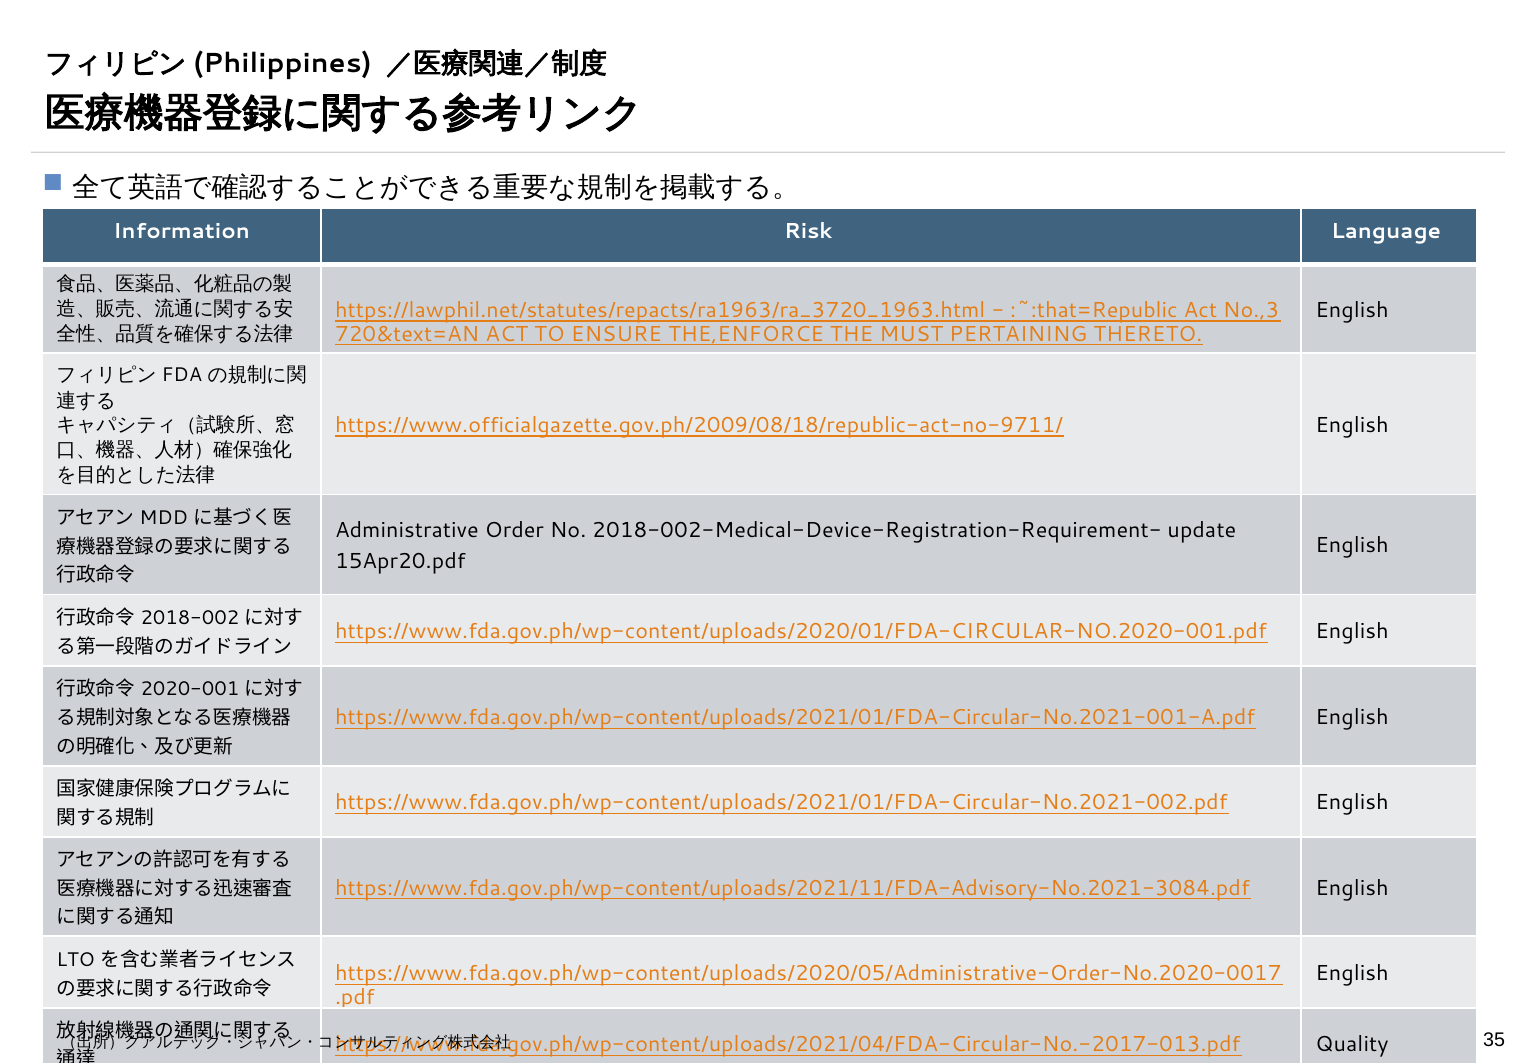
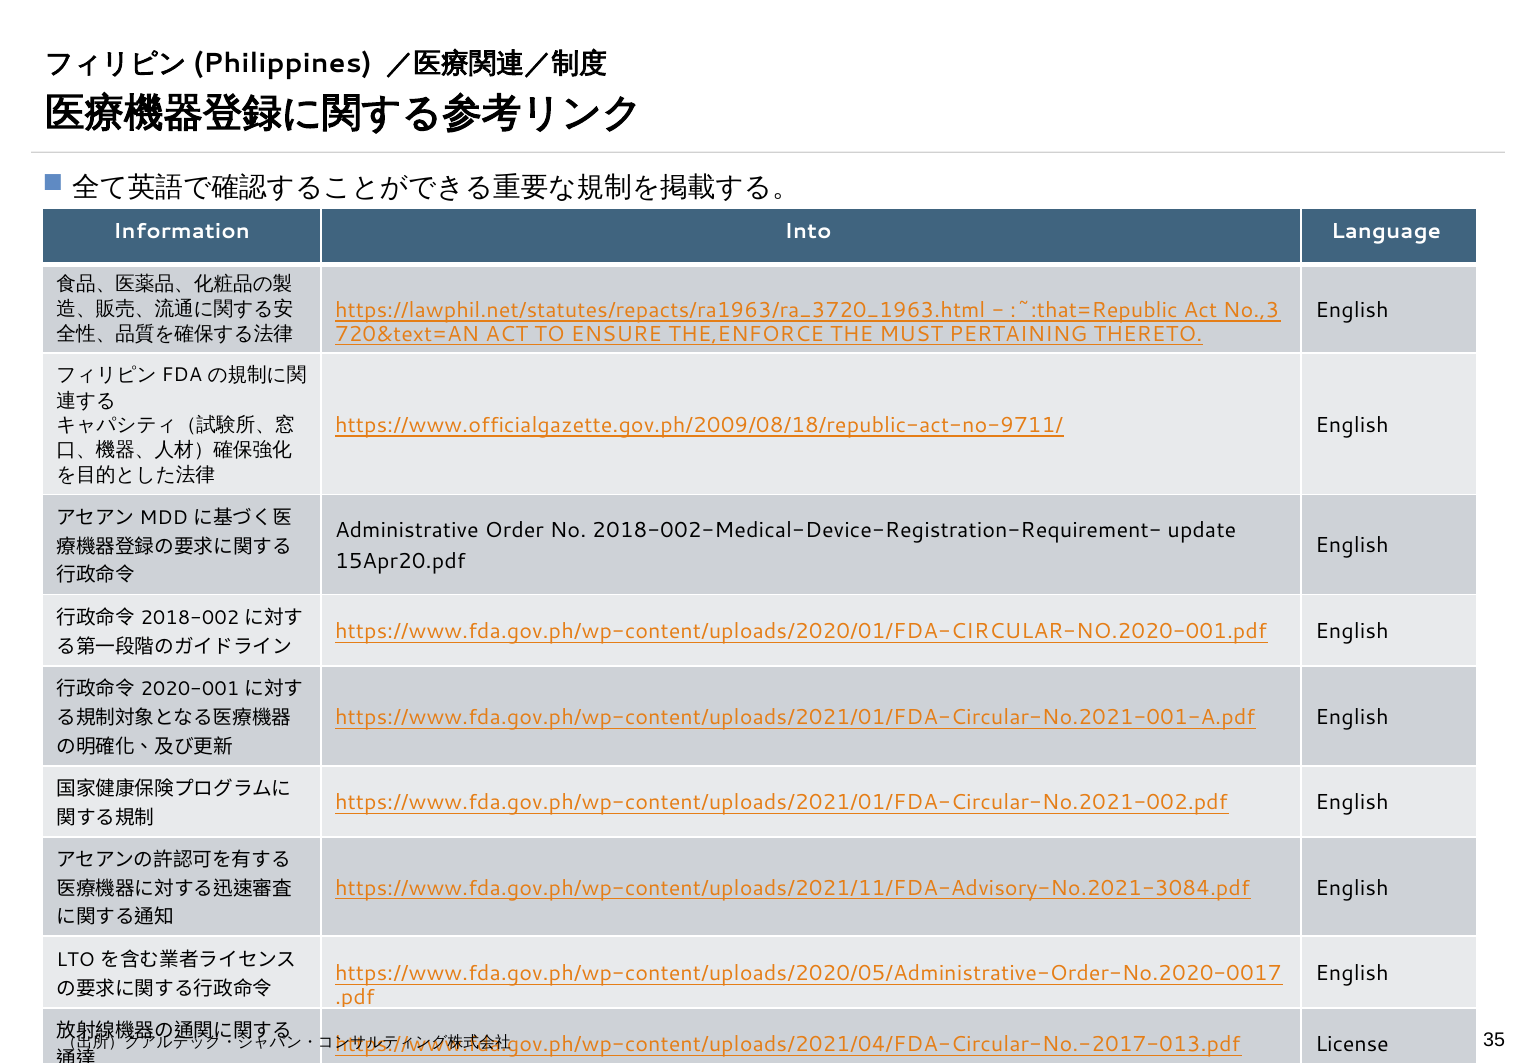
Risk: Risk -> Into (808, 232)
Quality: Quality -> License (1352, 1045)
